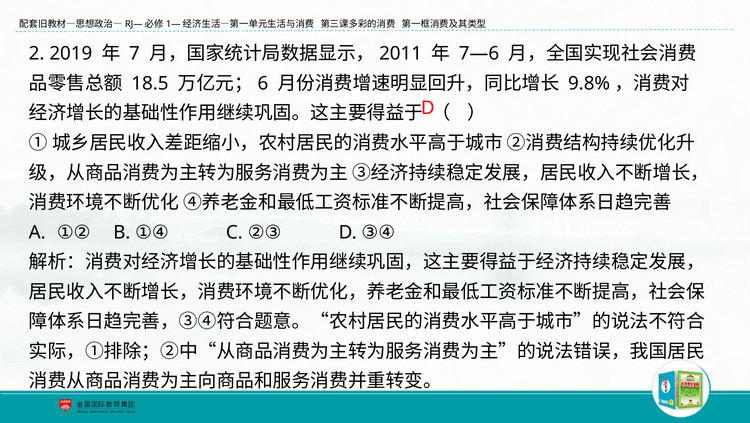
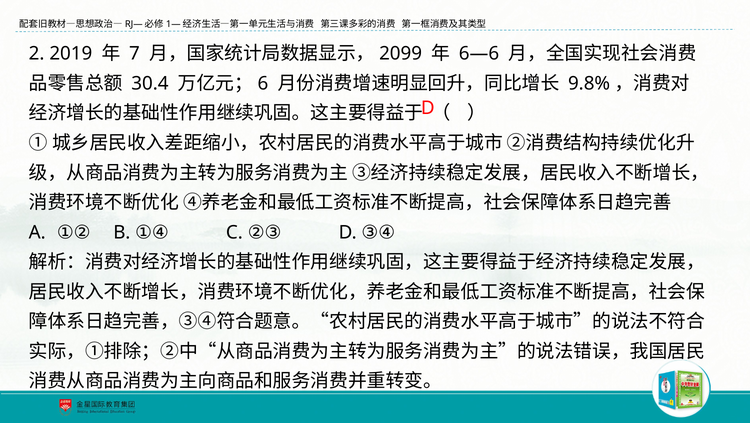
2011: 2011 -> 2099 (401, 54)
7—6: 7—6 -> 6—6 (479, 54)
18.5: 18.5 -> 30.4 (150, 83)
